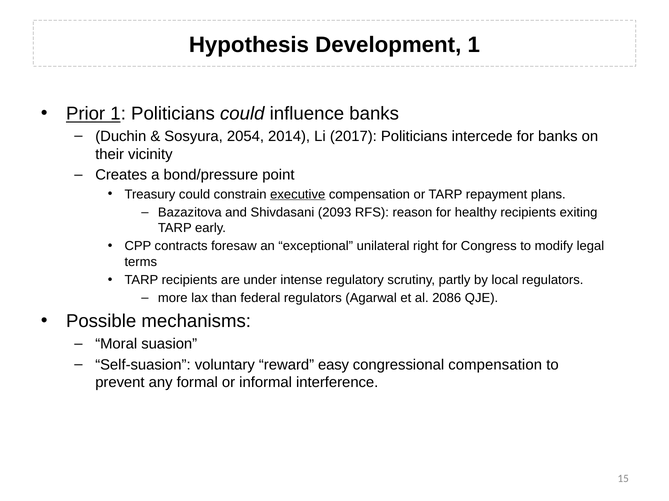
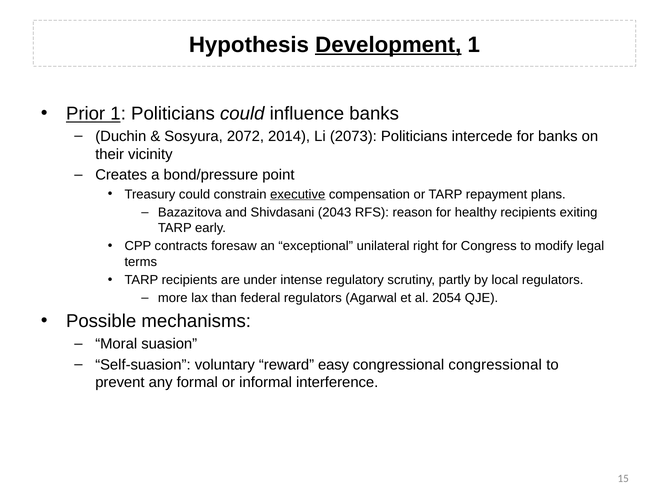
Development underline: none -> present (388, 45)
2054: 2054 -> 2072 (245, 137)
2017: 2017 -> 2073 (353, 137)
2093: 2093 -> 2043 (335, 213)
2086: 2086 -> 2054 (447, 299)
congressional compensation: compensation -> congressional (495, 365)
